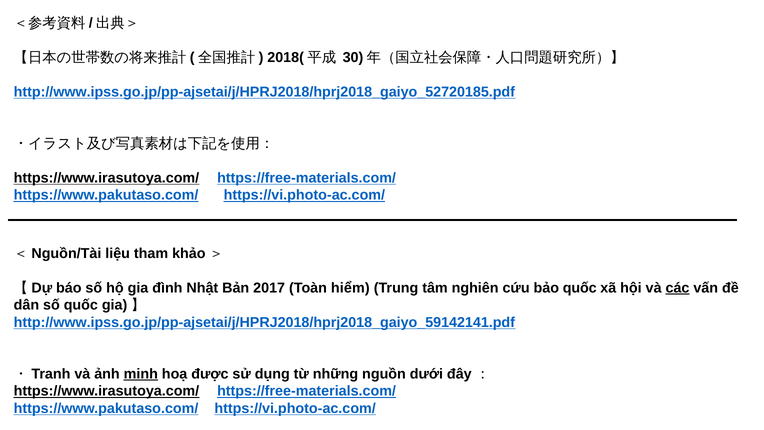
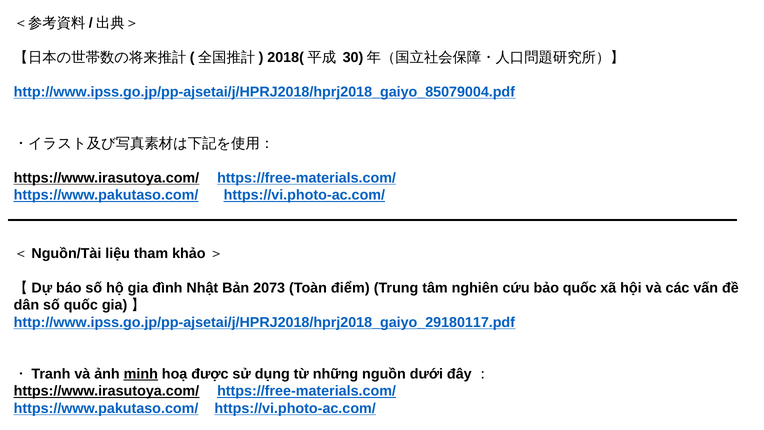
http://www.ipss.go.jp/pp-ajsetai/j/HPRJ2018/hprj2018_gaiyo_52720185.pdf: http://www.ipss.go.jp/pp-ajsetai/j/HPRJ2018/hprj2018_gaiyo_52720185.pdf -> http://www.ipss.go.jp/pp-ajsetai/j/HPRJ2018/hprj2018_gaiyo_85079004.pdf (264, 92)
2017: 2017 -> 2073 (269, 288)
hiểm: hiểm -> điểm (350, 288)
các underline: present -> none (678, 288)
http://www.ipss.go.jp/pp-ajsetai/j/HPRJ2018/hprj2018_gaiyo_59142141.pdf: http://www.ipss.go.jp/pp-ajsetai/j/HPRJ2018/hprj2018_gaiyo_59142141.pdf -> http://www.ipss.go.jp/pp-ajsetai/j/HPRJ2018/hprj2018_gaiyo_29180117.pdf (264, 322)
